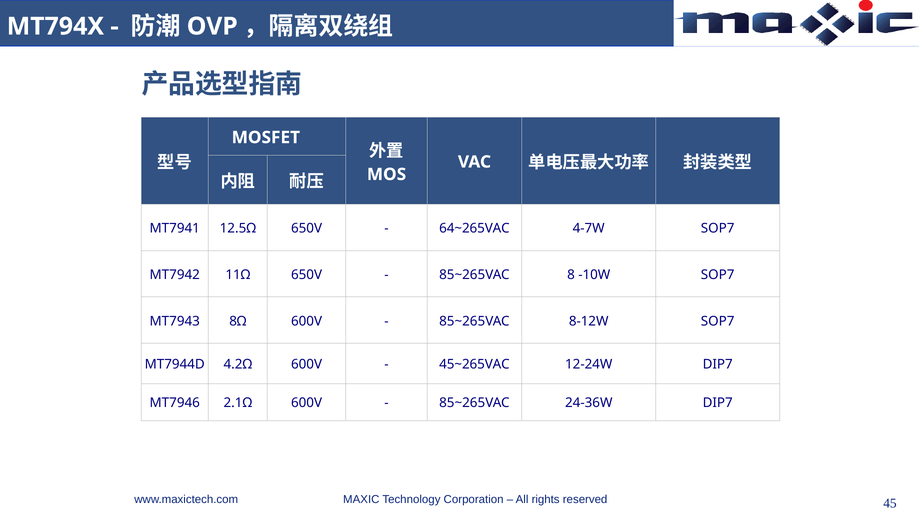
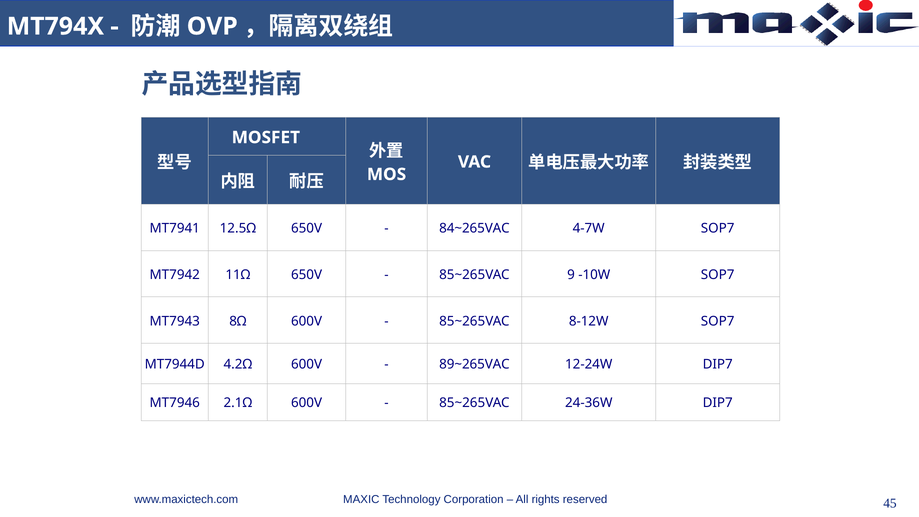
64~265VAC: 64~265VAC -> 84~265VAC (474, 228)
8: 8 -> 9 (571, 275)
45~265VAC: 45~265VAC -> 89~265VAC (474, 364)
